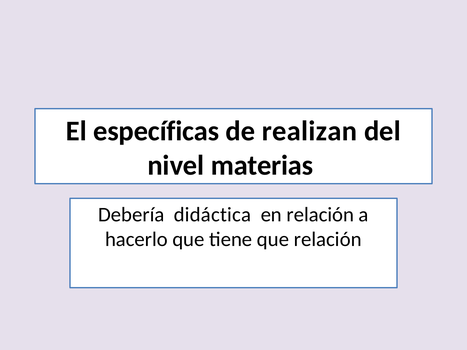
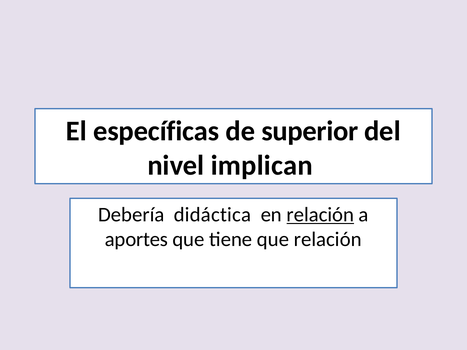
realizan: realizan -> superior (310, 131)
materias: materias -> implican (262, 165)
relación underline: none -> present (320, 215)
hacerlo: hacerlo -> aportes (136, 240)
